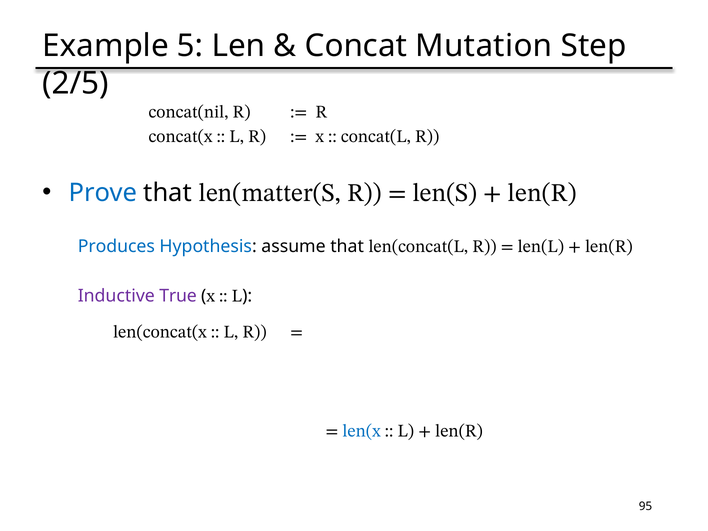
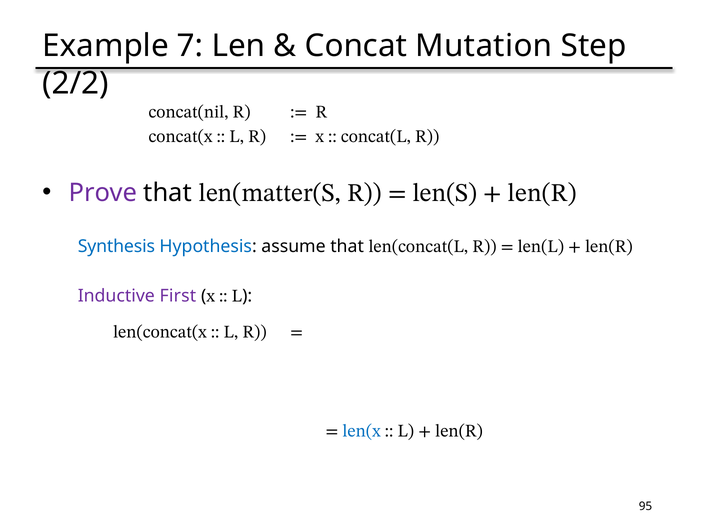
5: 5 -> 7 (190, 46)
2/5: 2/5 -> 2/2 (76, 84)
Prove colour: blue -> purple (103, 193)
Produces: Produces -> Synthesis (116, 247)
True: True -> First (178, 296)
